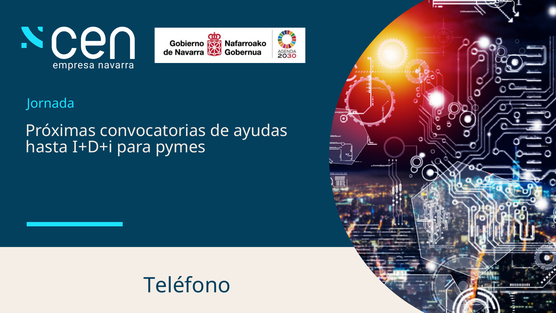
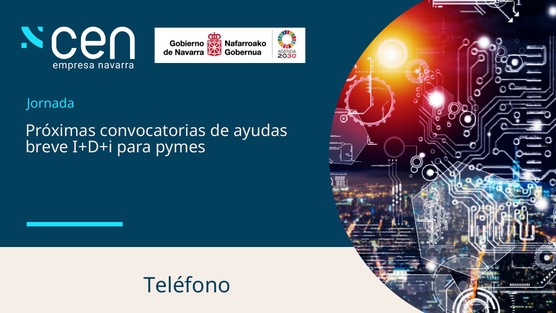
hasta: hasta -> breve (47, 147)
